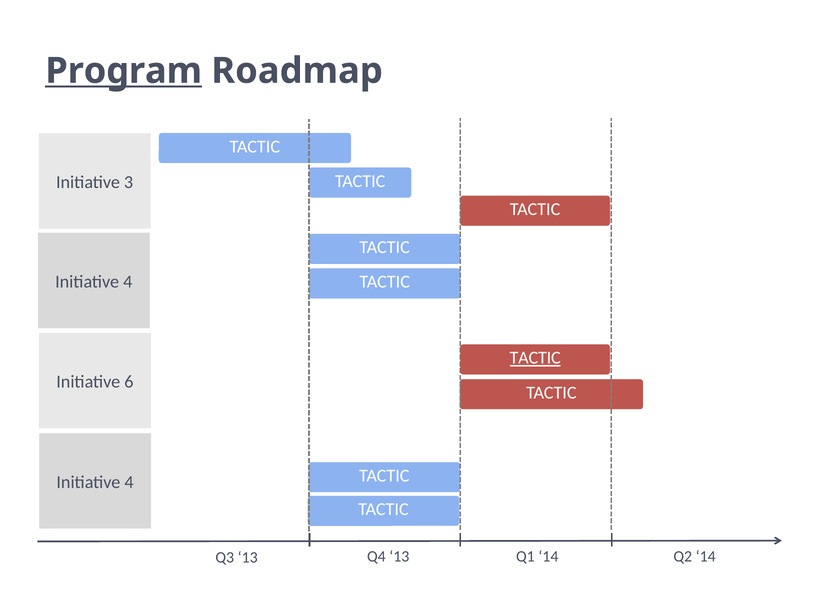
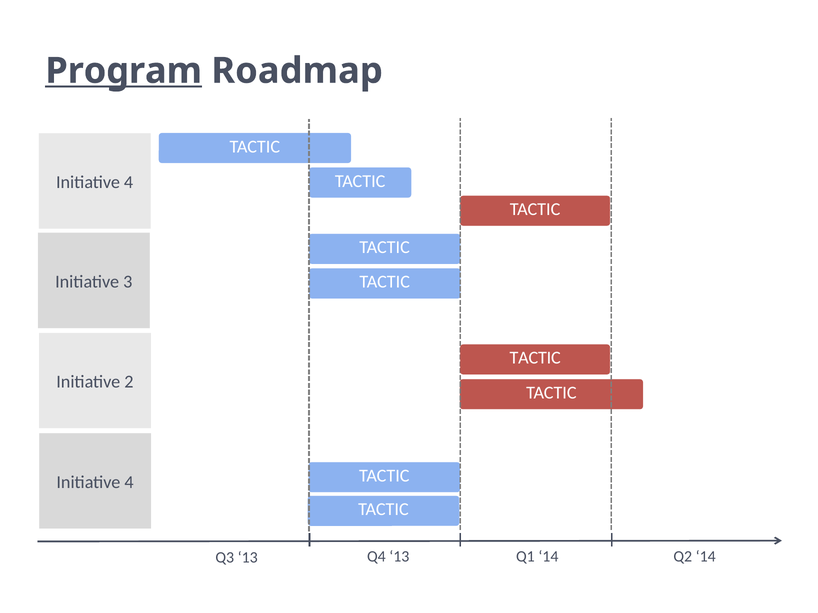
3: 3 -> 4 (129, 182)
4: 4 -> 3 (128, 282)
TACTIC underline: present -> none (535, 358)
6: 6 -> 2 (129, 382)
